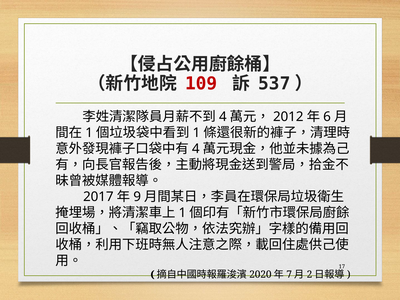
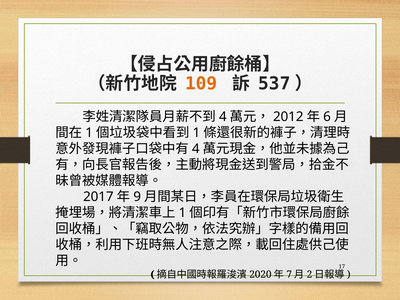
109 colour: red -> orange (201, 84)
